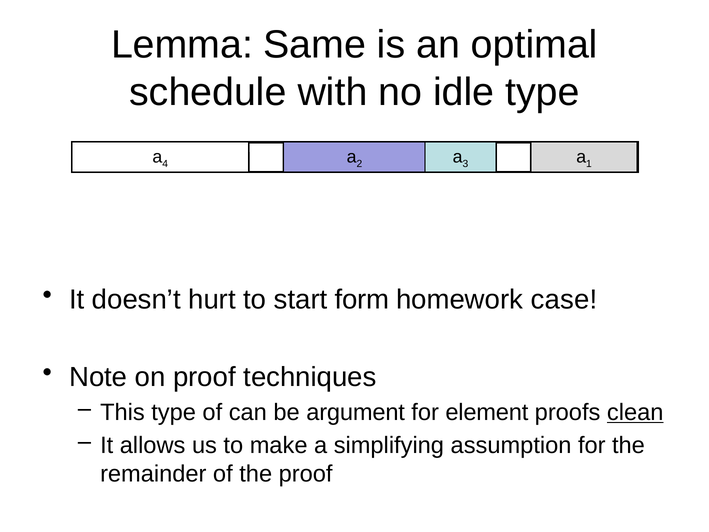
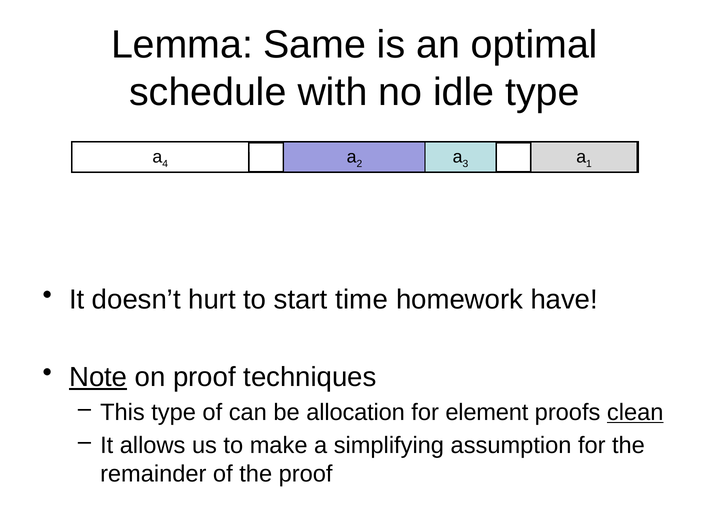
form: form -> time (362, 300)
case: case -> have (564, 300)
Note underline: none -> present (98, 377)
argument: argument -> allocation (356, 412)
